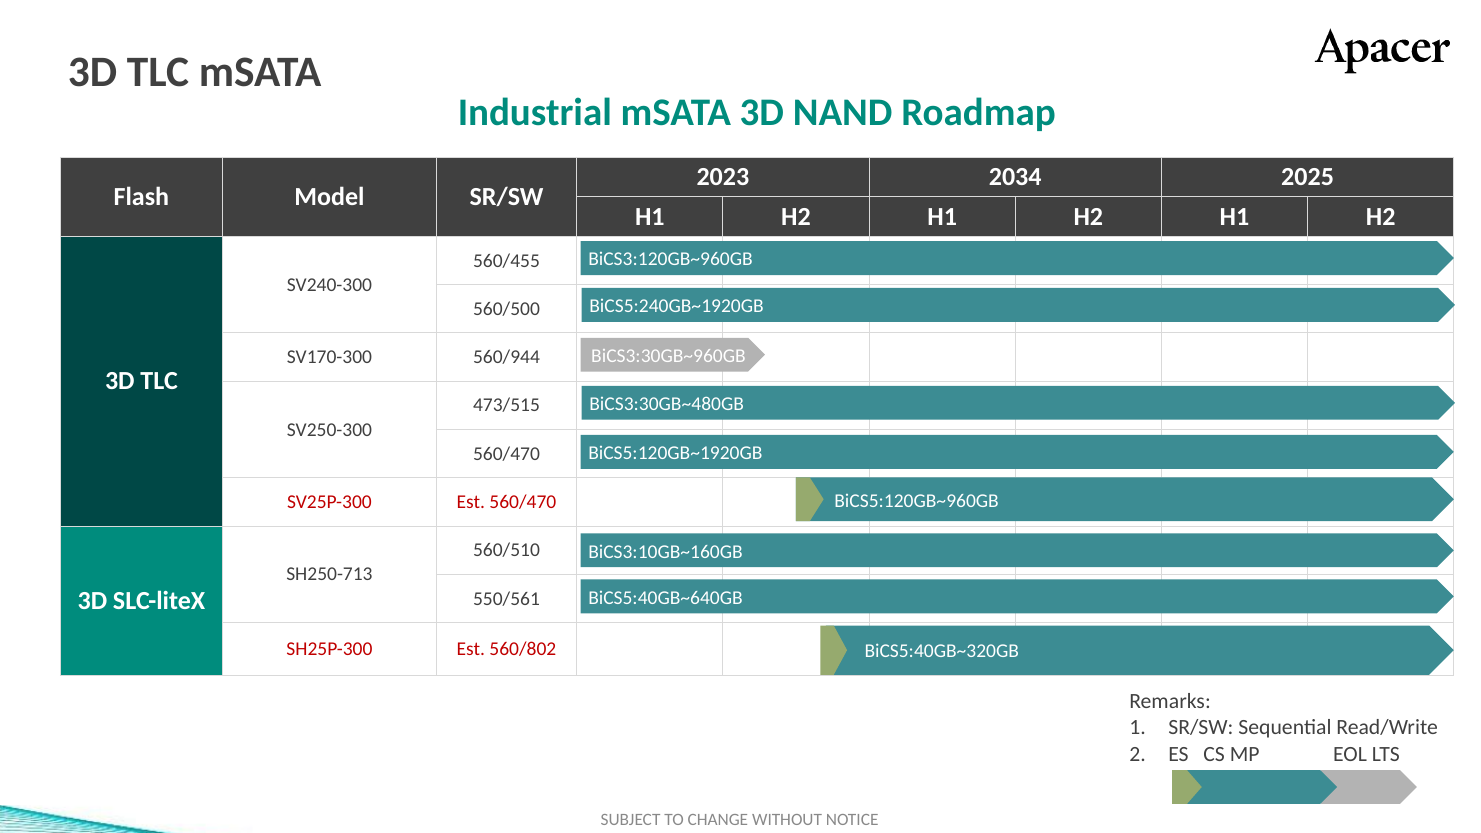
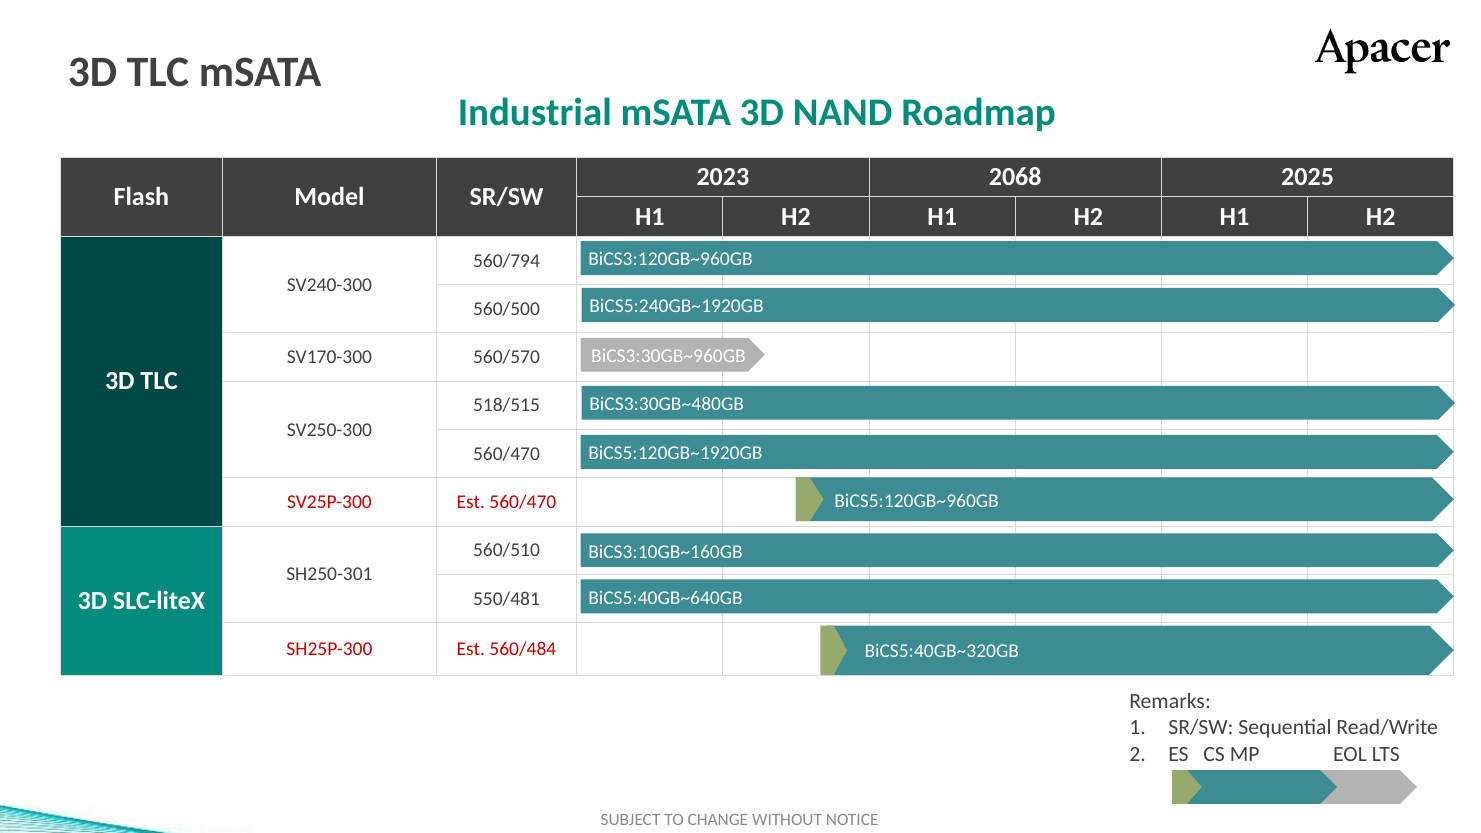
2034: 2034 -> 2068 (1015, 177)
560/455: 560/455 -> 560/794 (507, 261)
560/944: 560/944 -> 560/570 (507, 357)
473/515: 473/515 -> 518/515 (507, 406)
SH250-713: SH250-713 -> SH250-301 (329, 574)
550/561: 550/561 -> 550/481 (507, 599)
560/802: 560/802 -> 560/484 (523, 649)
